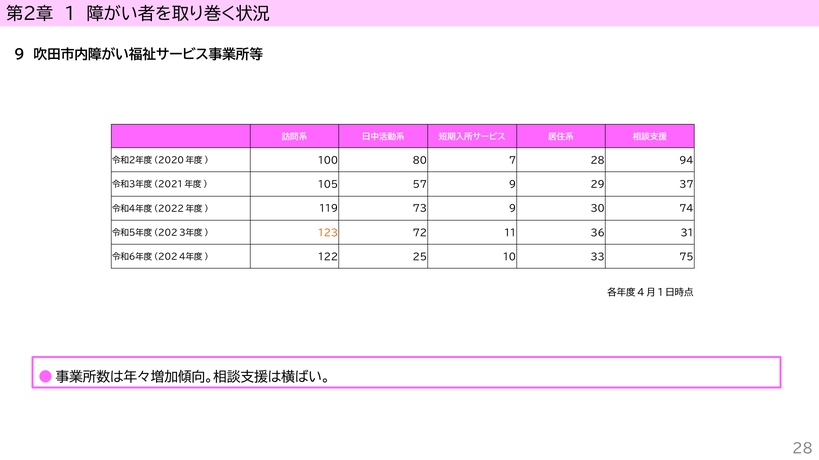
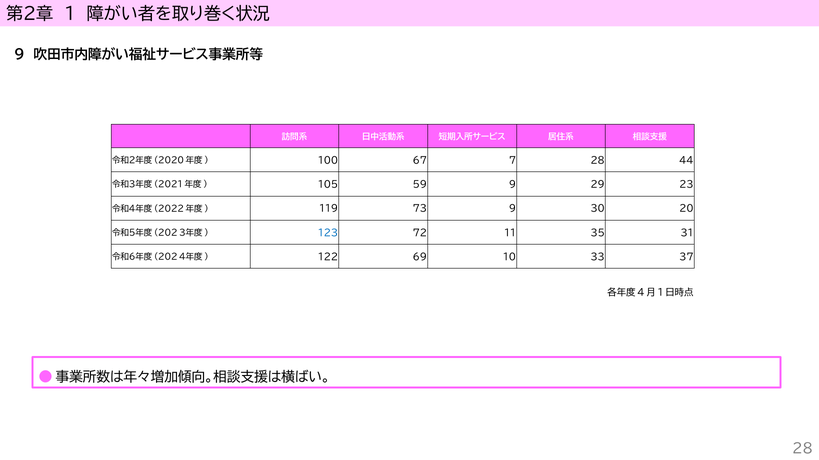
80: 80 -> 67 (420, 161)
94: 94 -> 44 (686, 161)
57: 57 -> 59 (420, 185)
37: 37 -> 23 (686, 185)
74: 74 -> 20 (686, 209)
123 colour: orange -> blue (328, 233)
36: 36 -> 35 (598, 233)
25: 25 -> 69 (420, 257)
75: 75 -> 37 (686, 257)
